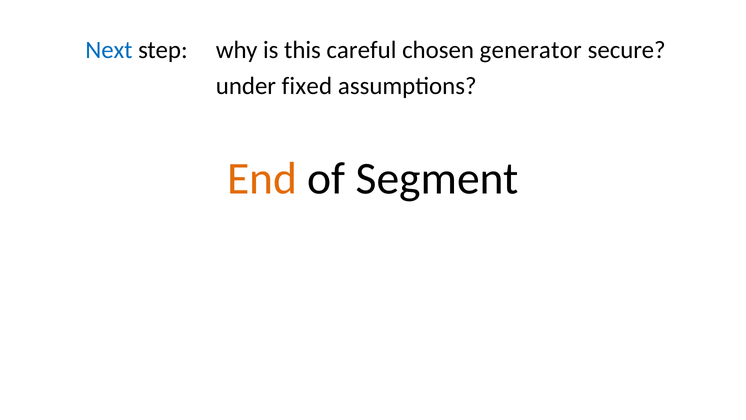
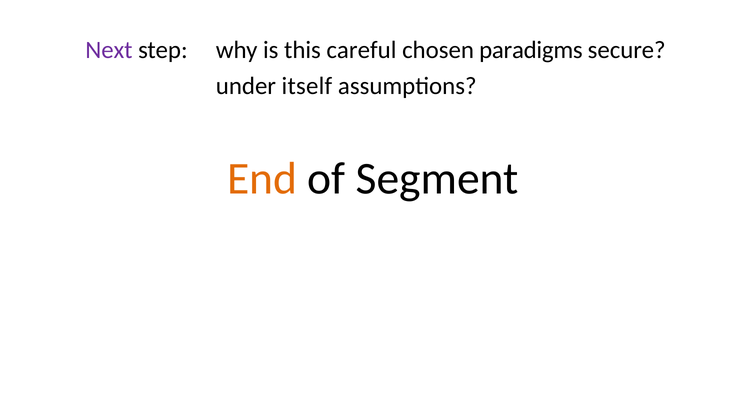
Next colour: blue -> purple (109, 50)
generator: generator -> paradigms (531, 50)
fixed: fixed -> itself (307, 86)
